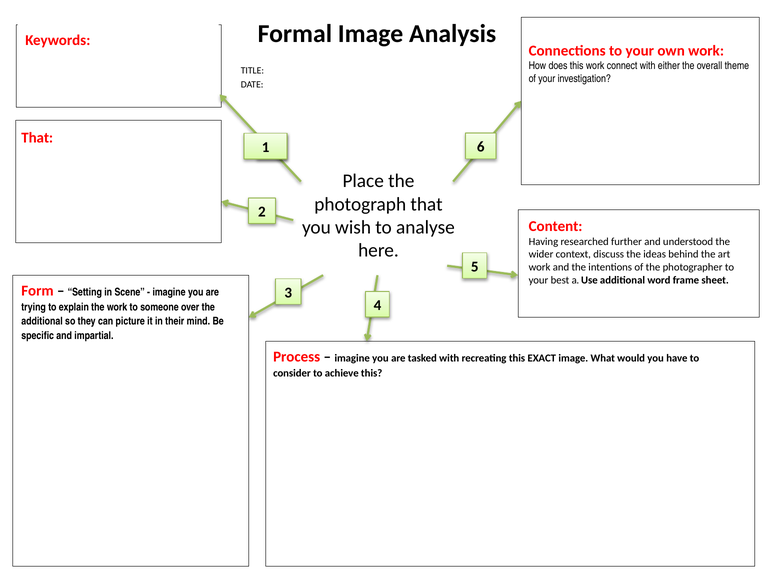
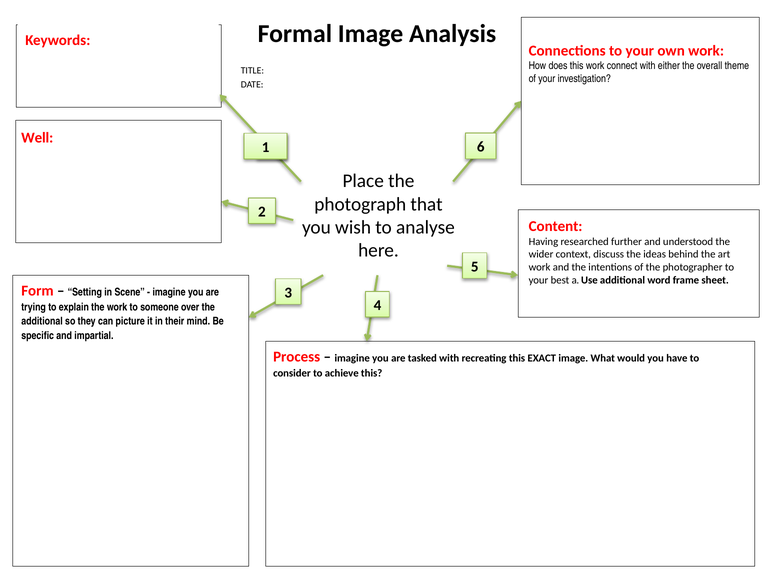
That: That -> Well (37, 138)
